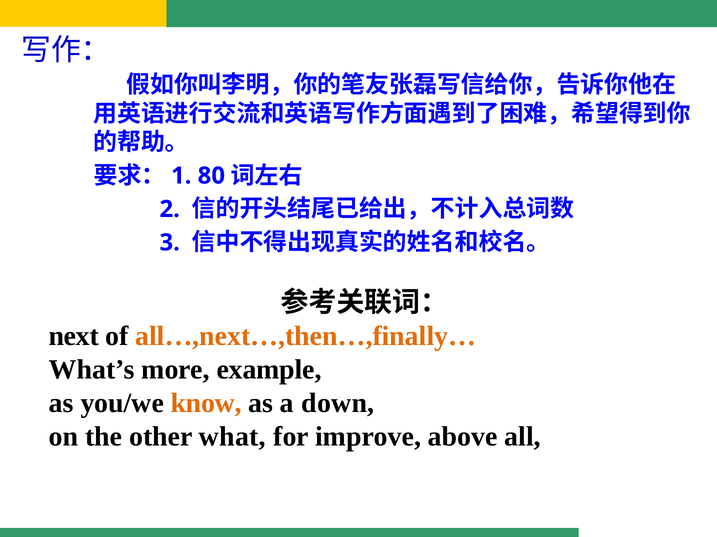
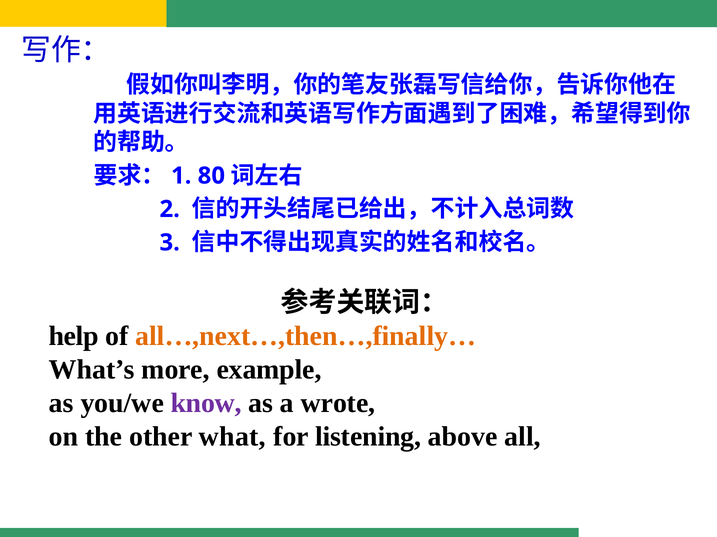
next: next -> help (74, 337)
know colour: orange -> purple (206, 404)
down: down -> wrote (338, 404)
improve: improve -> listening (368, 437)
